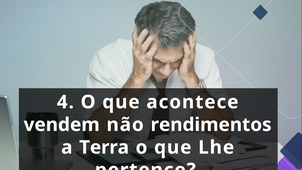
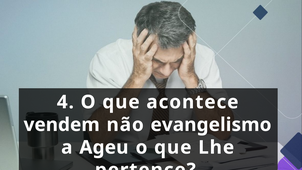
rendimentos: rendimentos -> evangelismo (211, 125)
Terra: Terra -> Ageu (104, 147)
